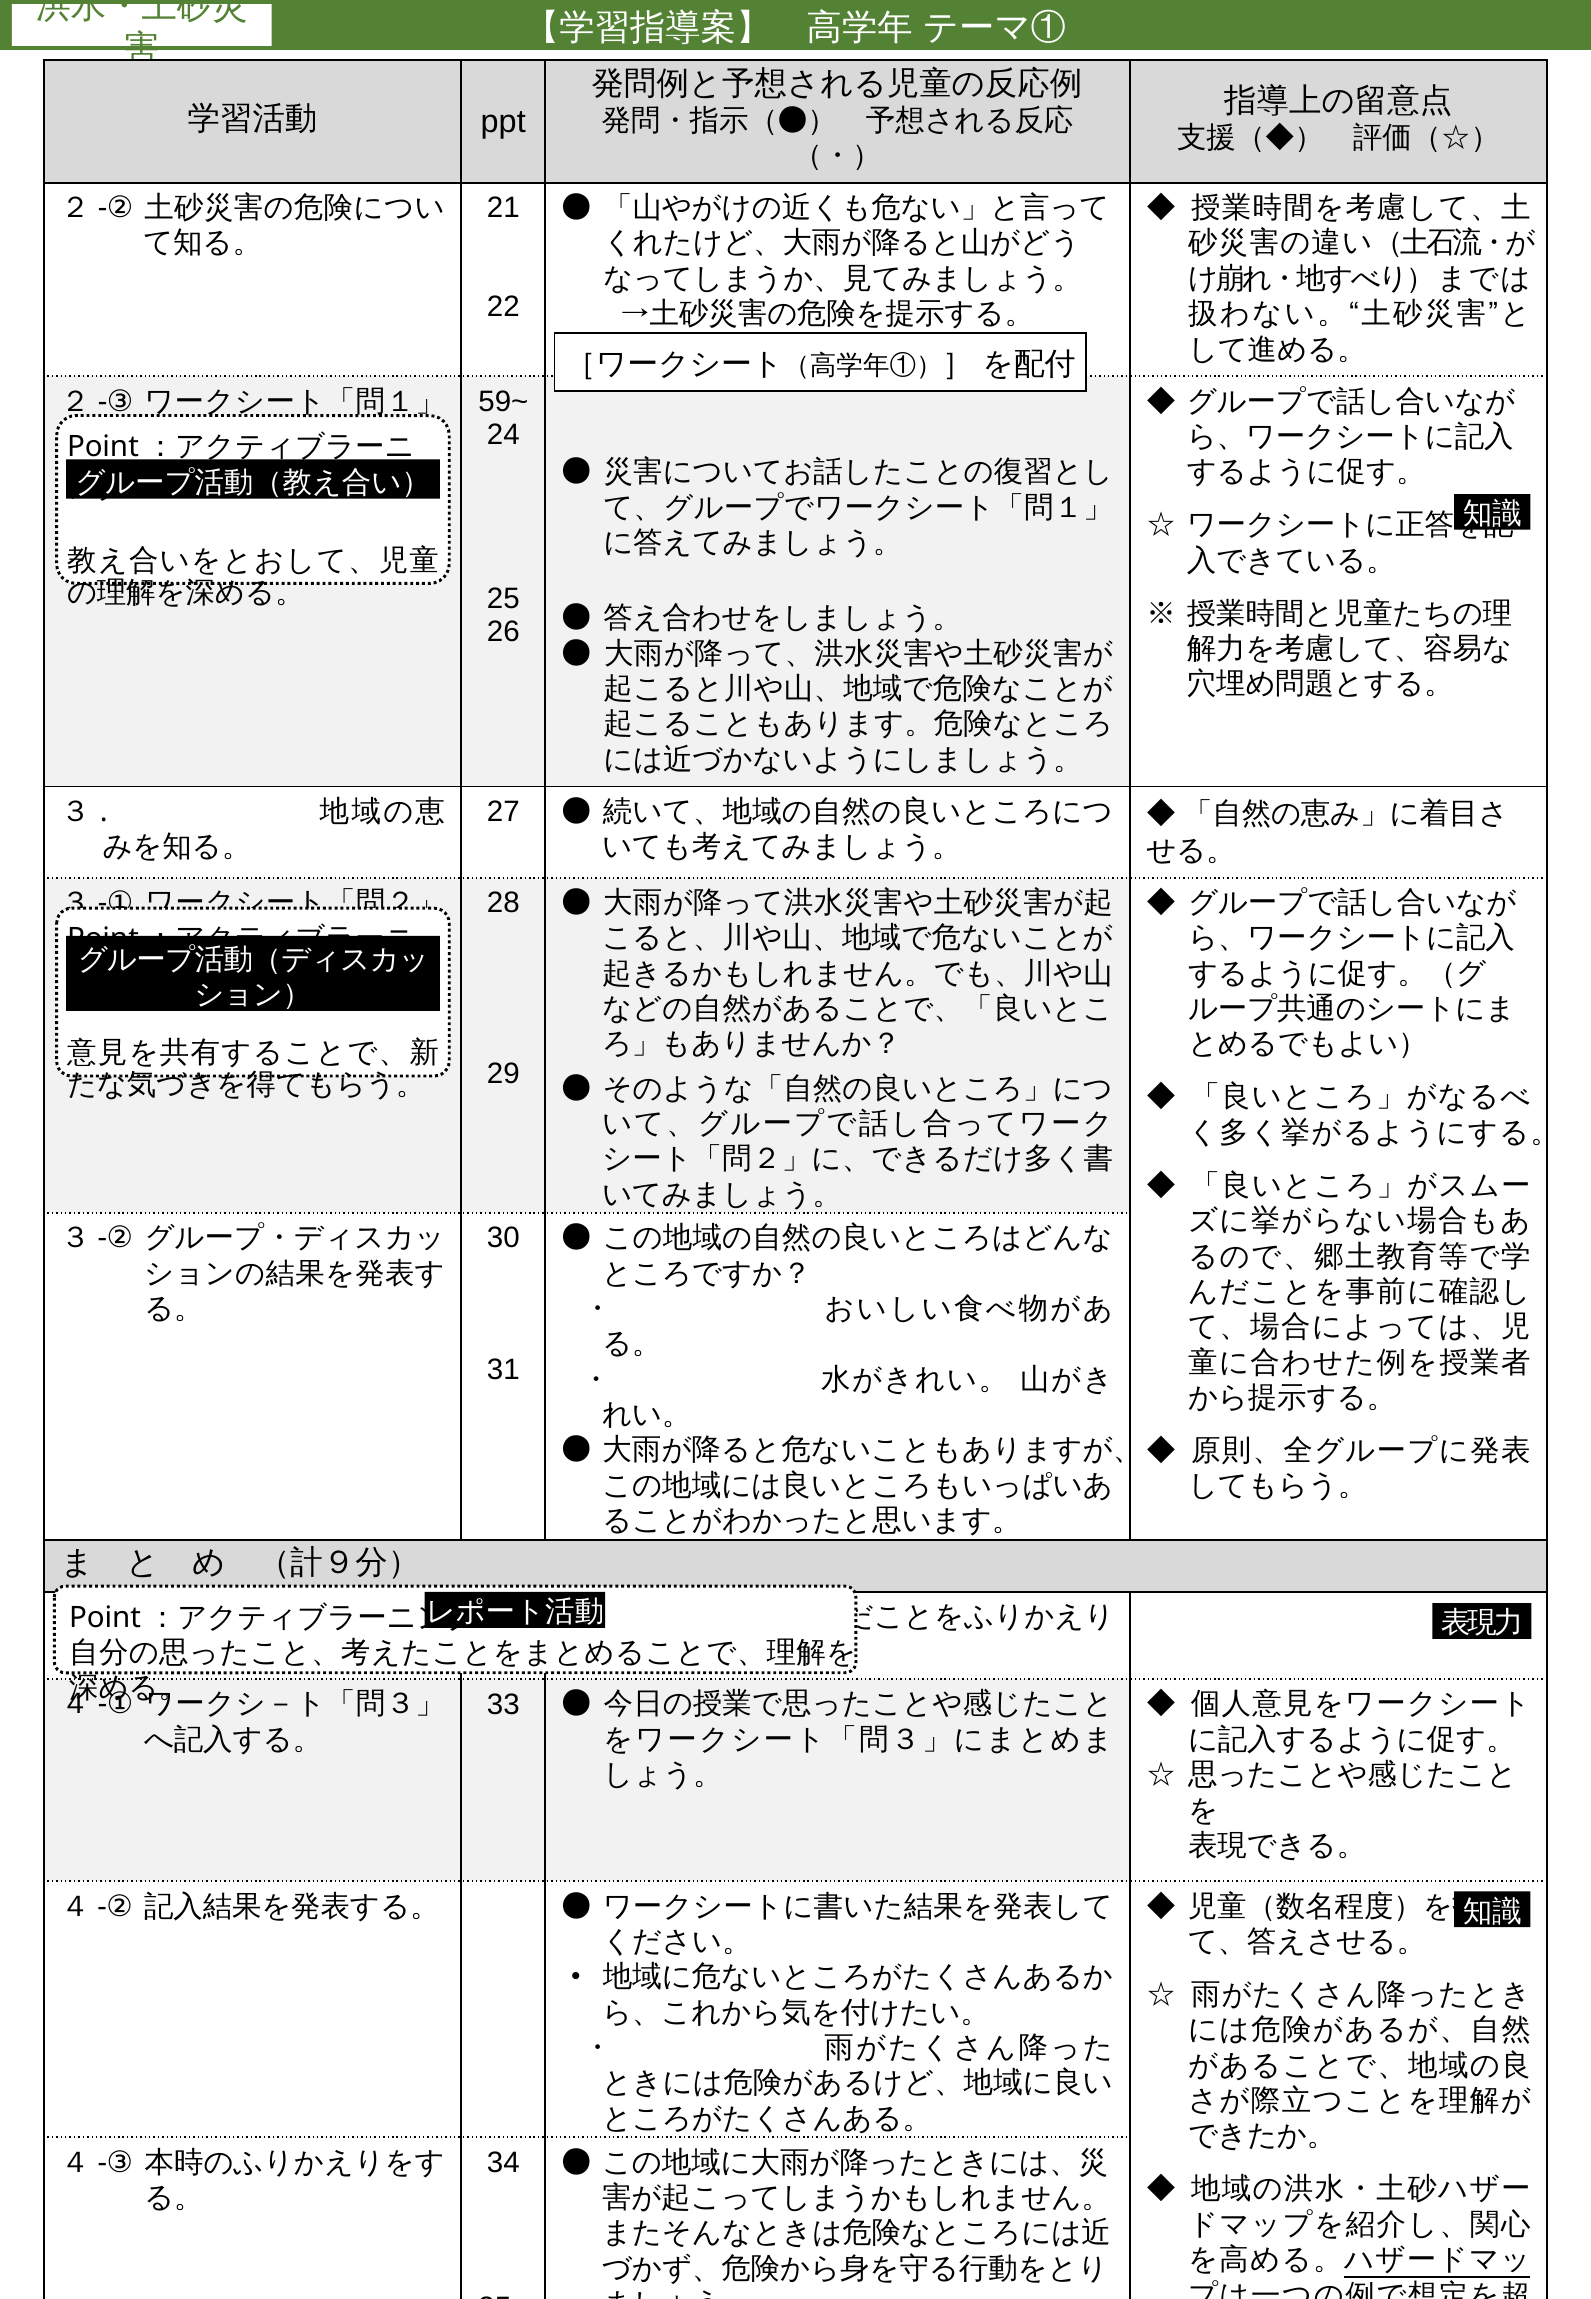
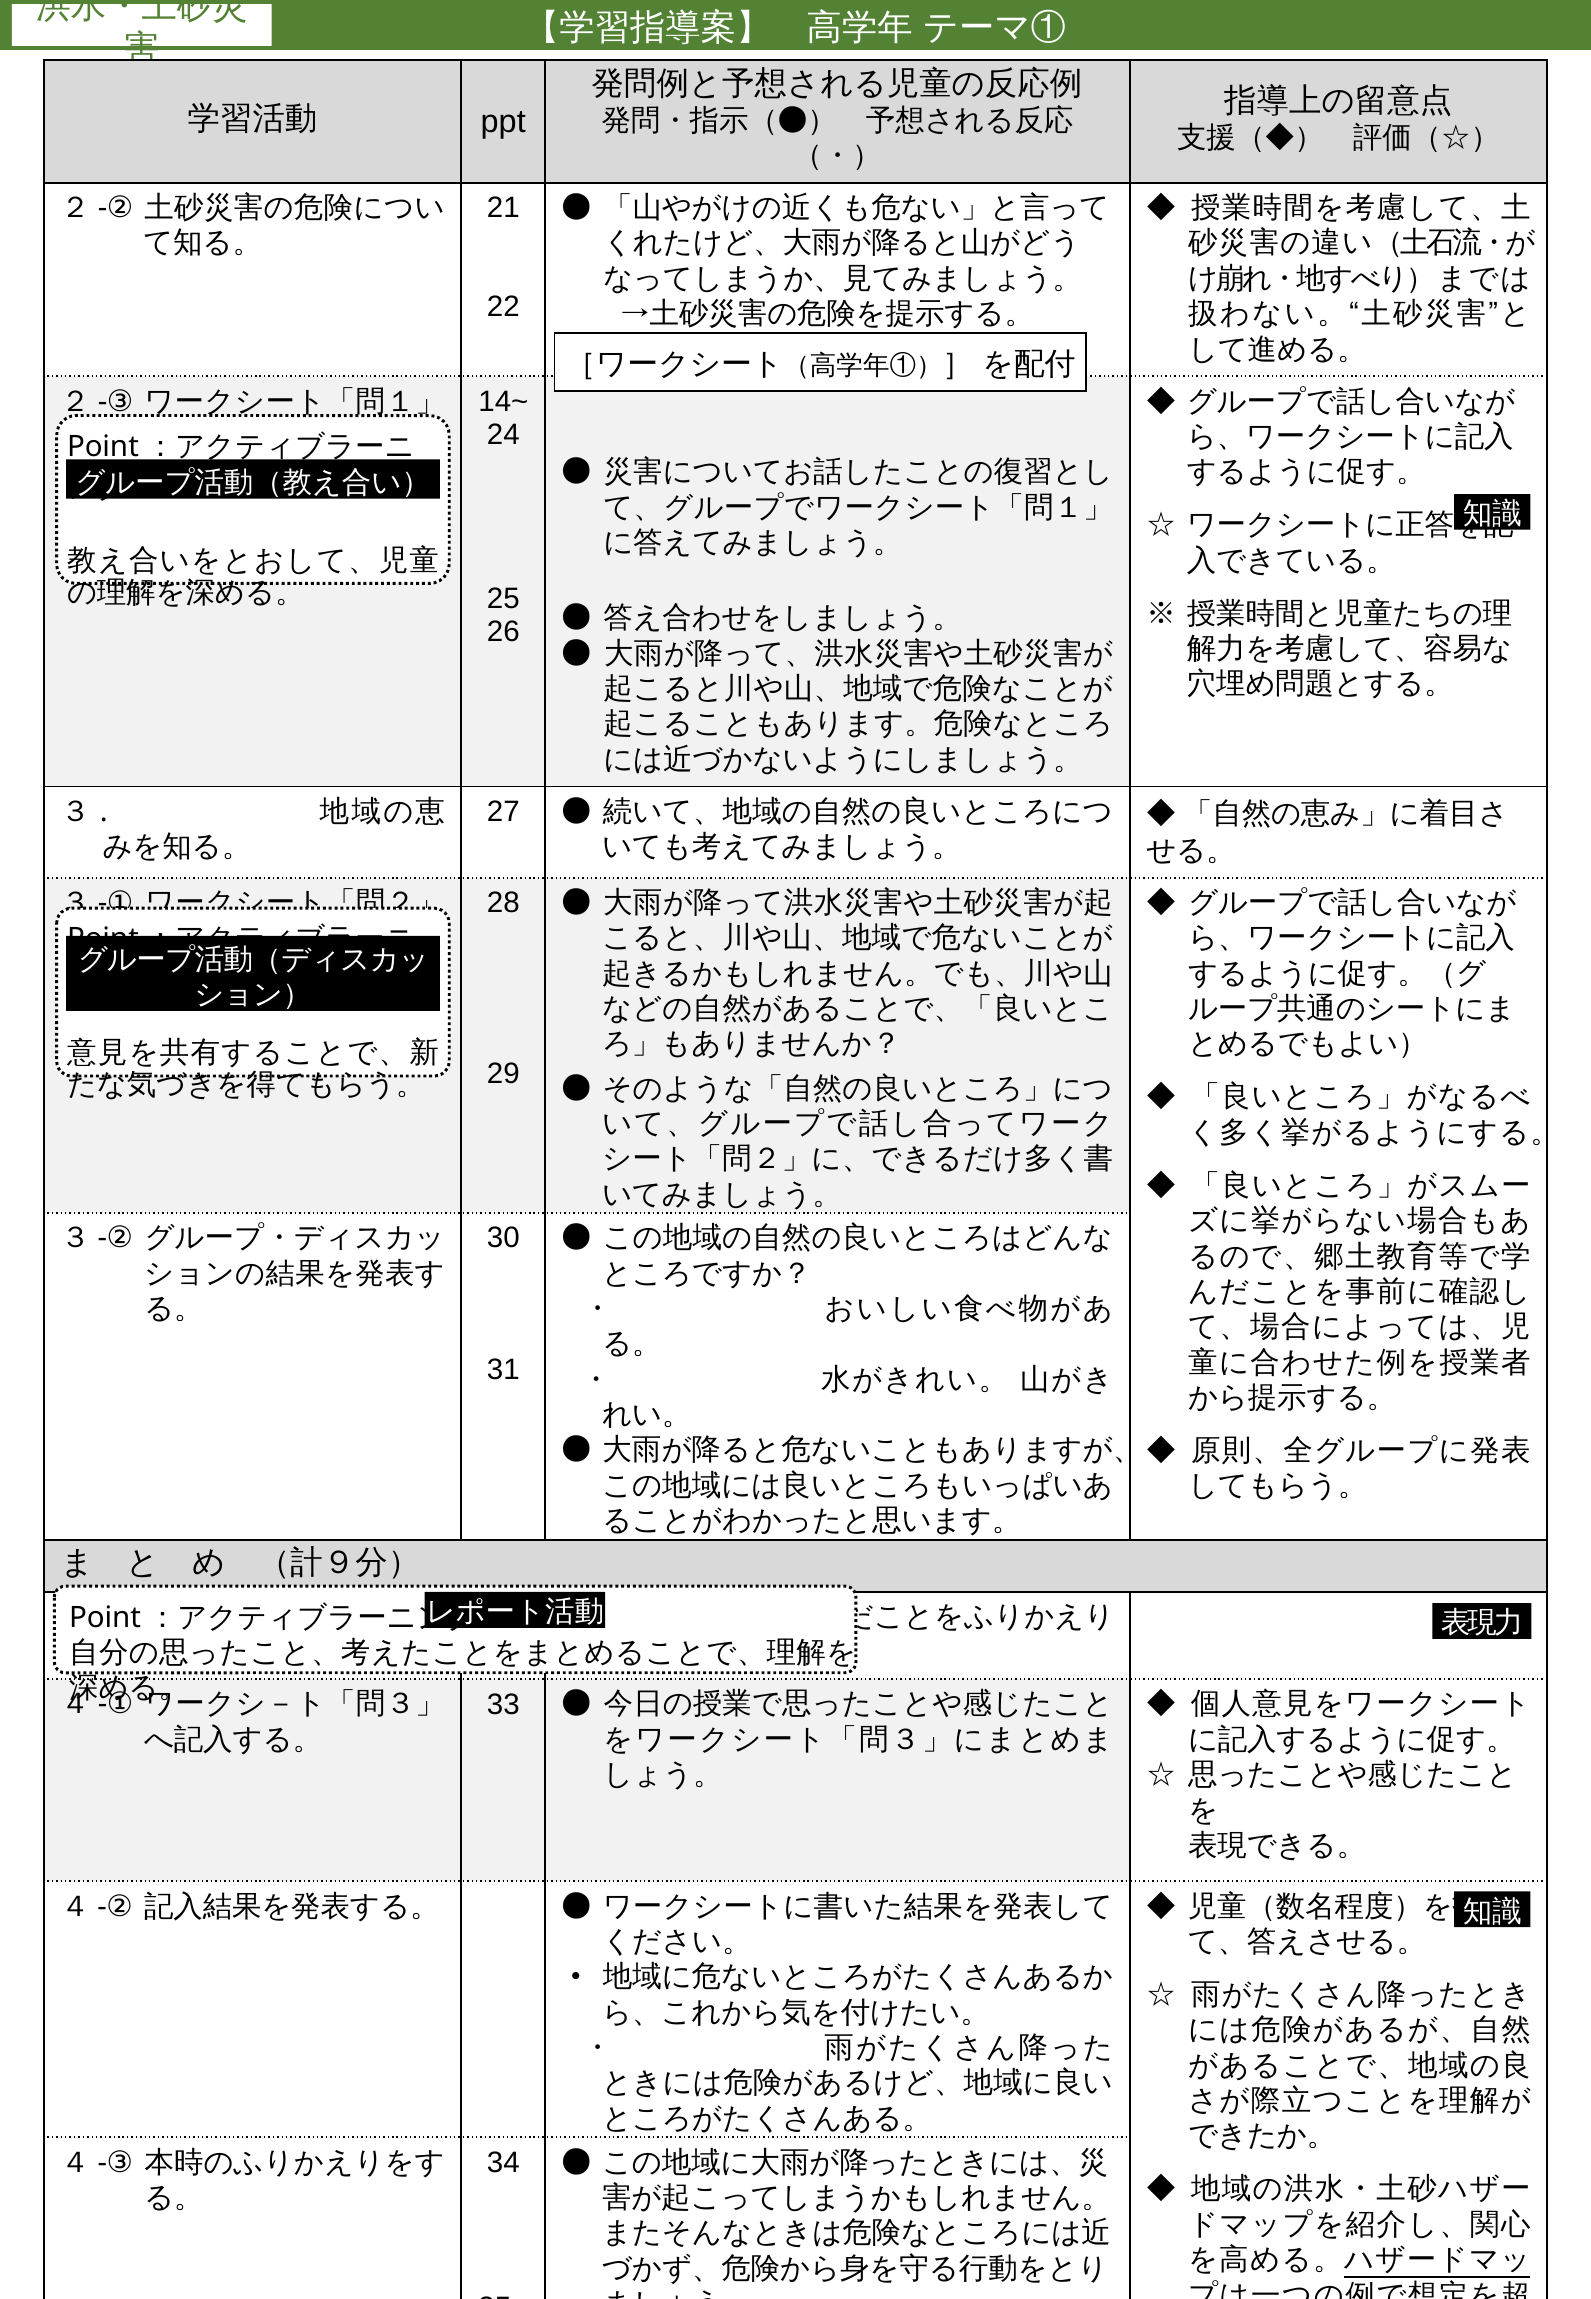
59~: 59~ -> 14~ (503, 401)
